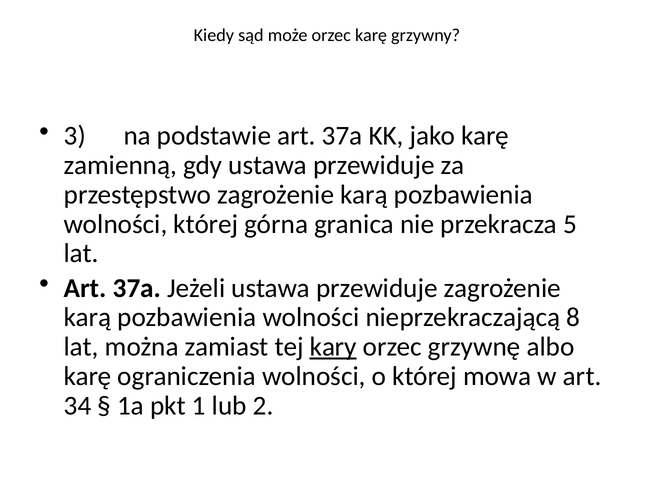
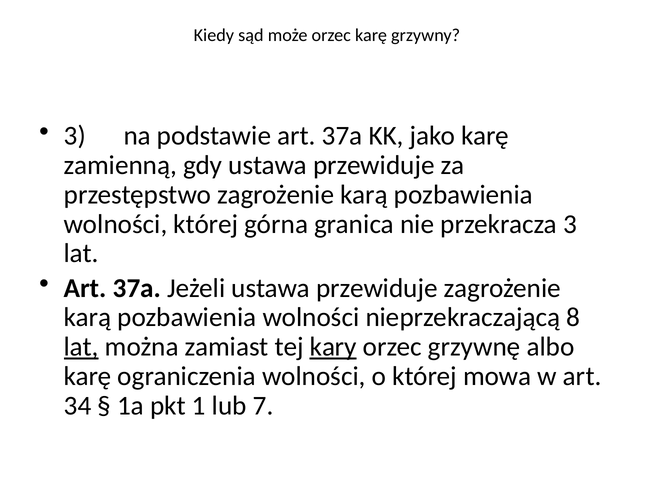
przekracza 5: 5 -> 3 (570, 224)
lat underline: none -> present (81, 347)
2: 2 -> 7 (263, 406)
